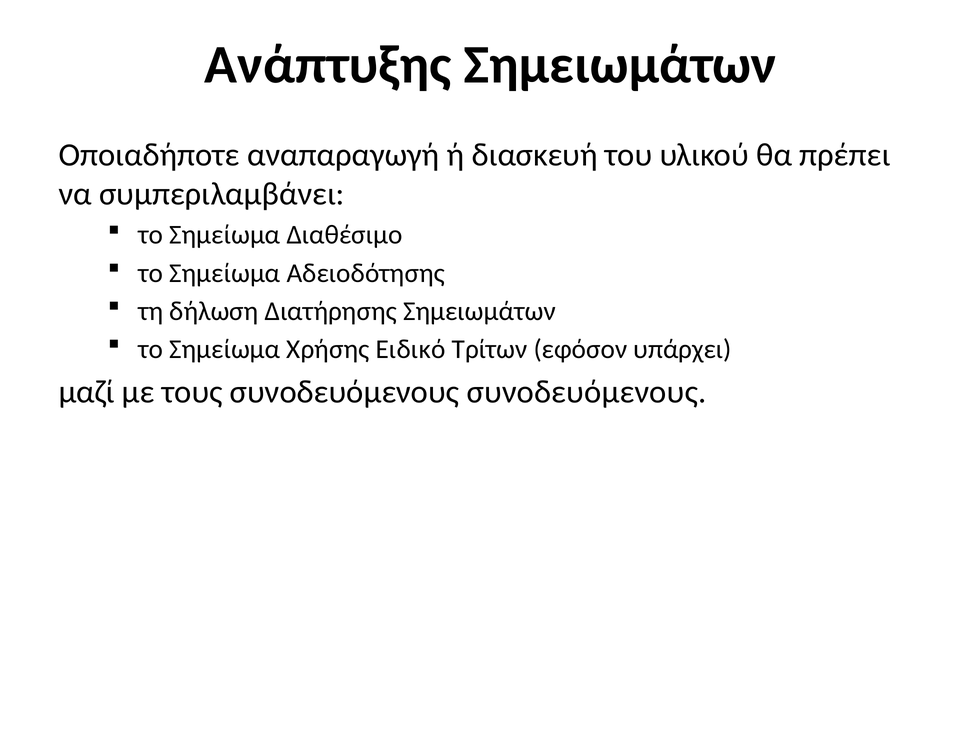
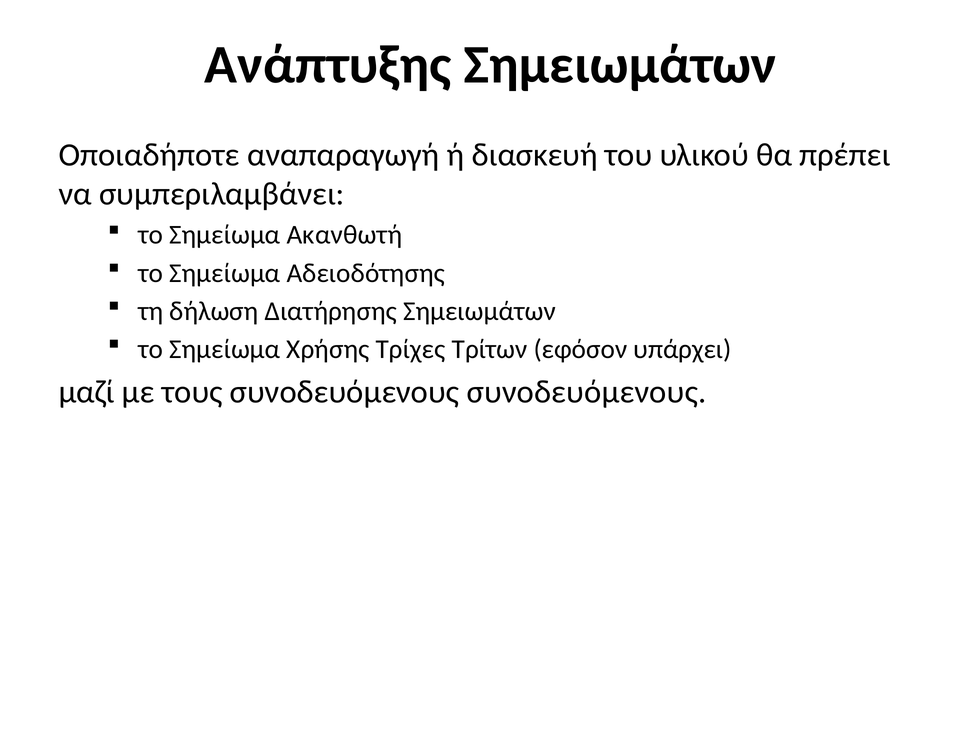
Διαθέσιμο: Διαθέσιμο -> Ακανθωτή (344, 235)
Ειδικό: Ειδικό -> Τρίχες (411, 349)
